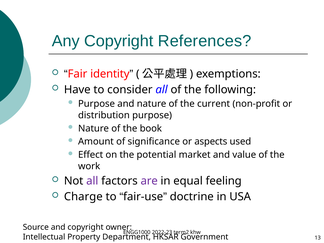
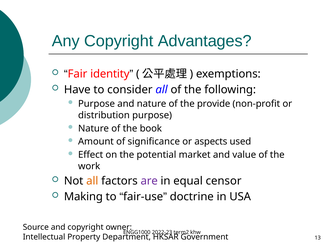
References: References -> Advantages (205, 41)
current: current -> provide (214, 104)
all colour: purple -> orange (92, 181)
feeling: feeling -> censor (224, 181)
Charge: Charge -> Making (83, 197)
